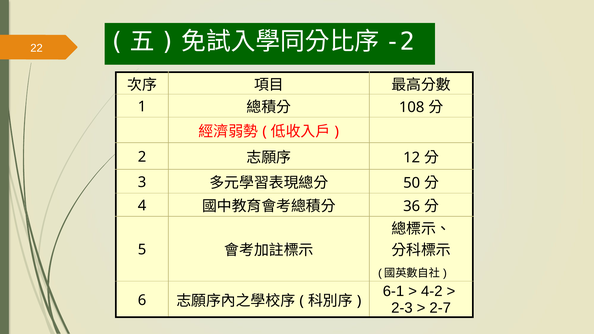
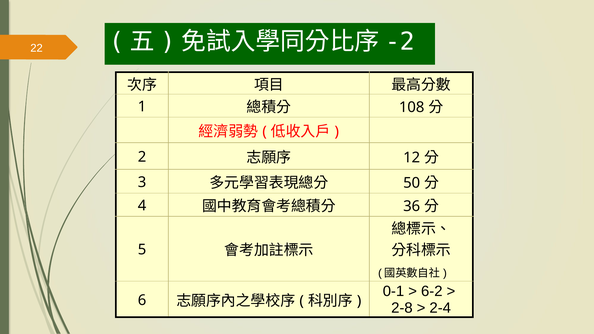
6-1: 6-1 -> 0-1 (393, 291)
4-2: 4-2 -> 6-2 (432, 291)
2-3: 2-3 -> 2-8 (402, 308)
2-7: 2-7 -> 2-4 (440, 308)
